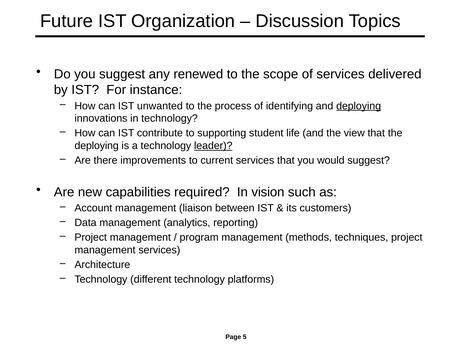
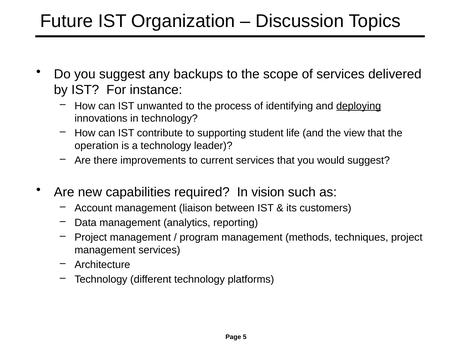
renewed: renewed -> backups (198, 74)
deploying: deploying -> operation (97, 146)
leader underline: present -> none (213, 146)
